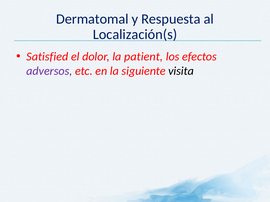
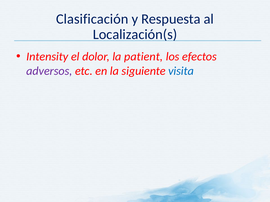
Dermatomal: Dermatomal -> Clasificación (92, 19)
Satisfied: Satisfied -> Intensity (47, 57)
visita colour: black -> blue (181, 71)
